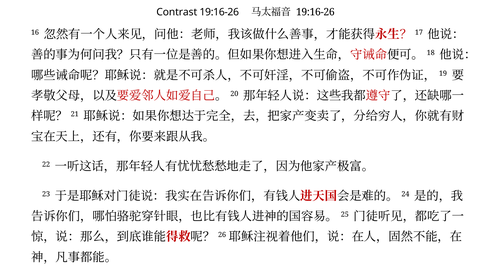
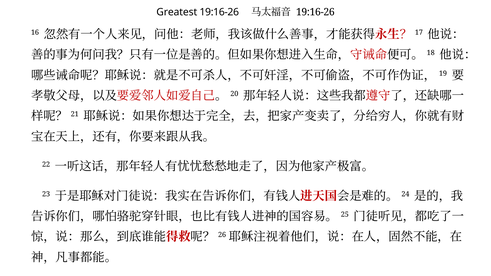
Contrast: Contrast -> Greatest (177, 12)
